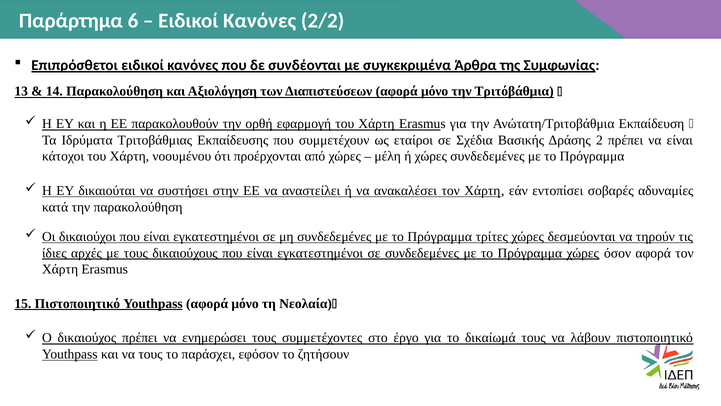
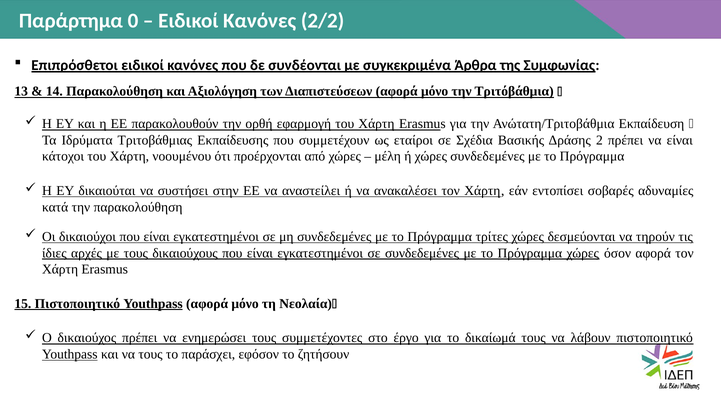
6: 6 -> 0 (133, 21)
